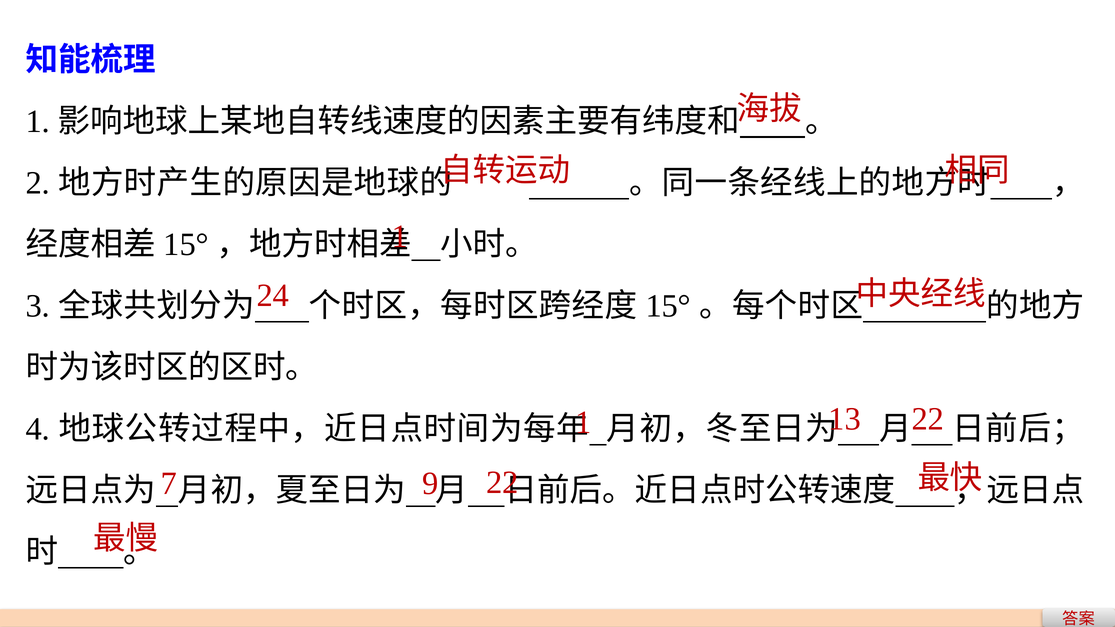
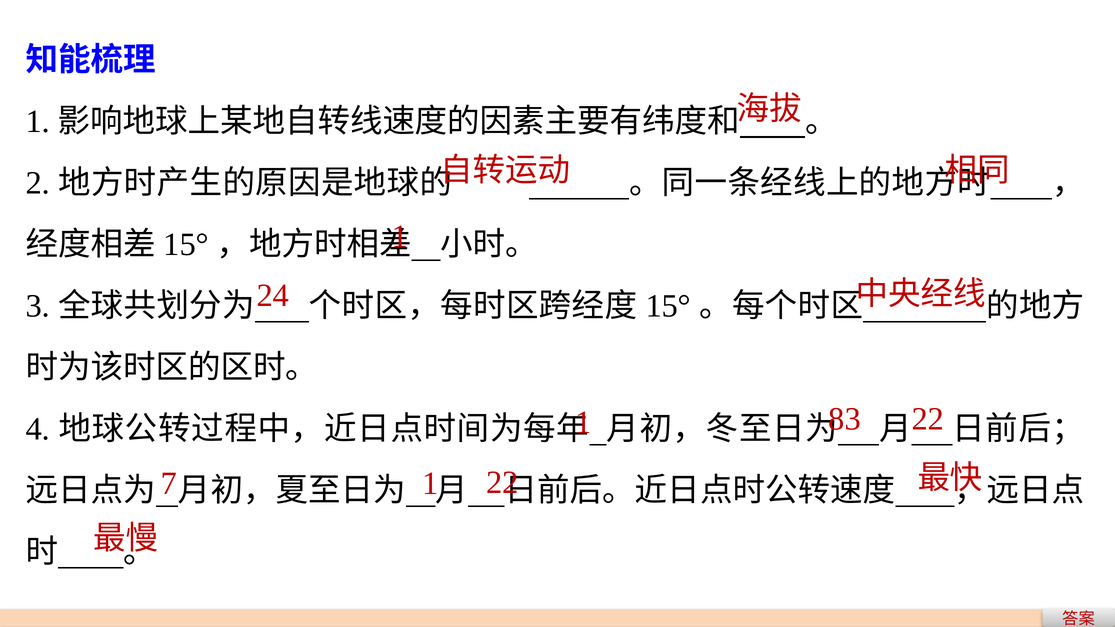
13: 13 -> 83 (845, 419)
7 9: 9 -> 1 (430, 484)
